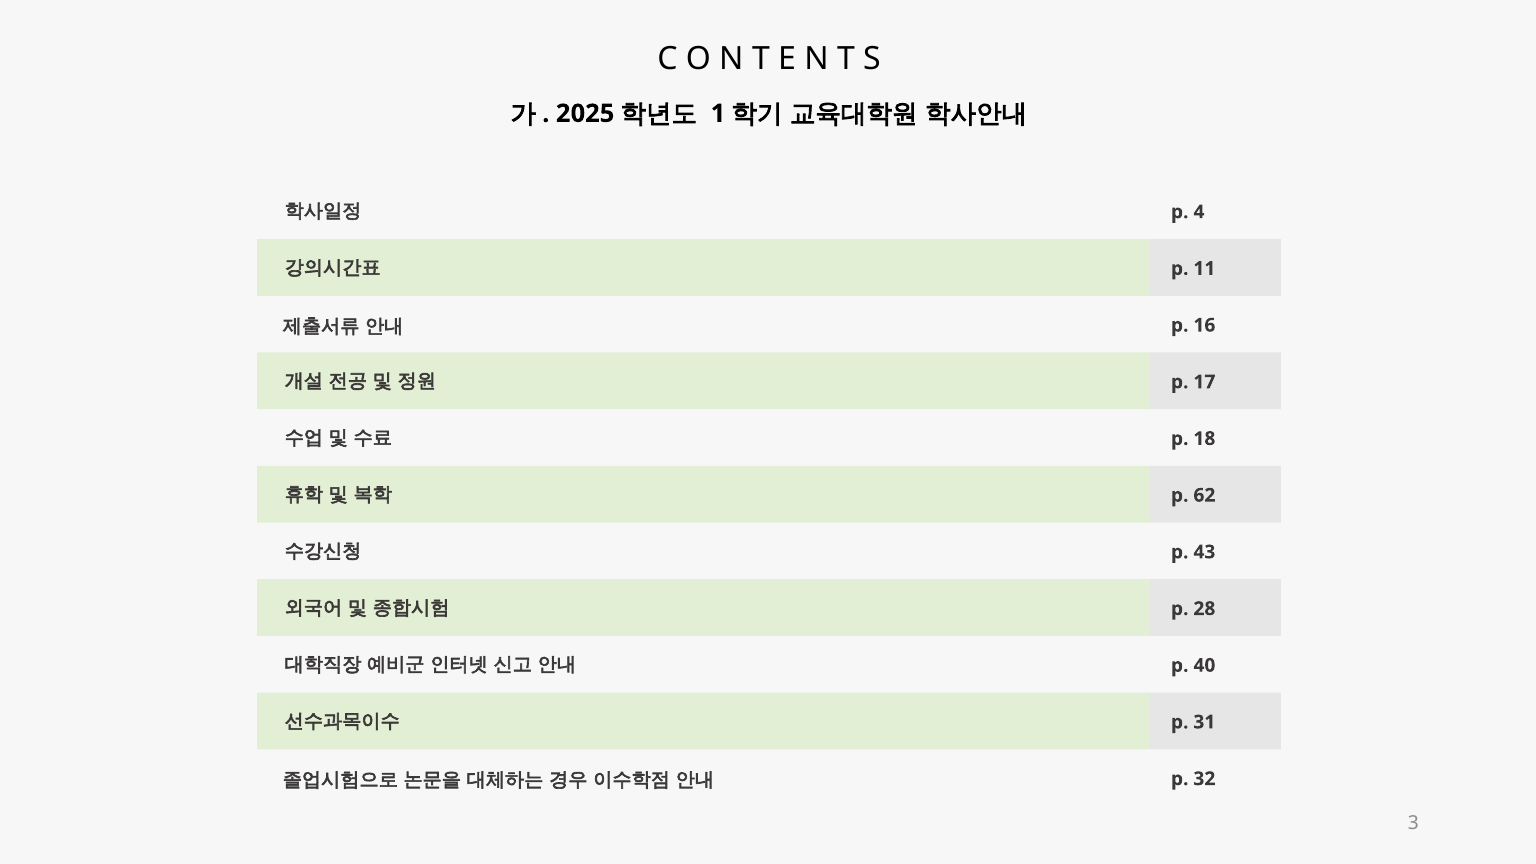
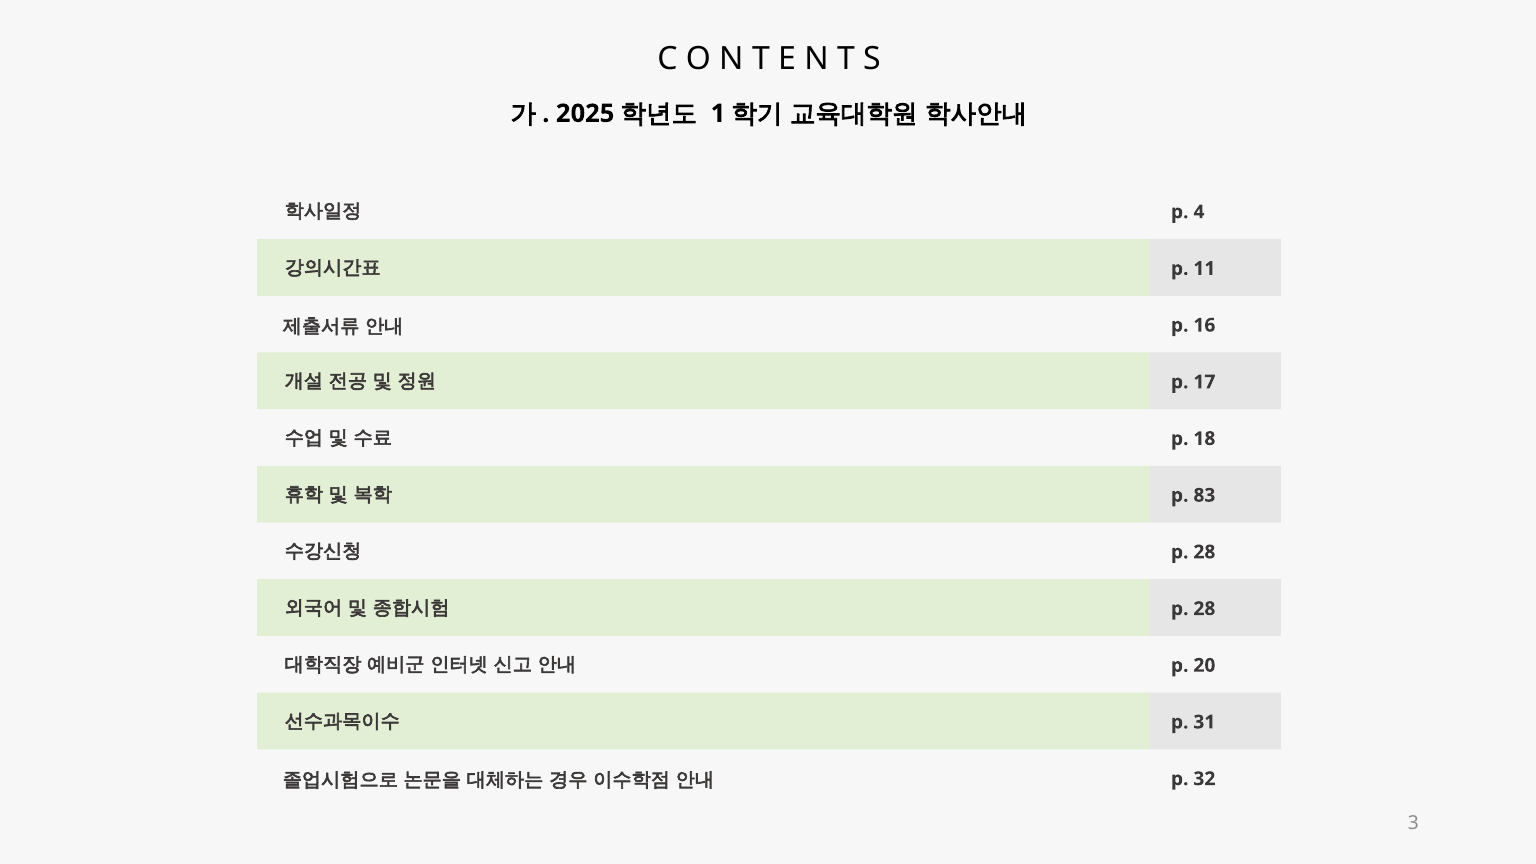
62: 62 -> 83 (1204, 495)
43: 43 -> 28 (1204, 552)
40: 40 -> 20 (1204, 665)
